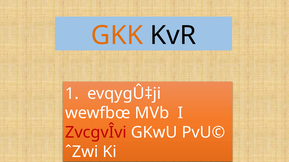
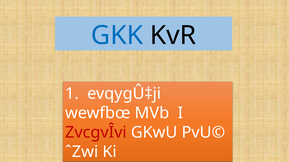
GKK colour: orange -> blue (117, 35)
